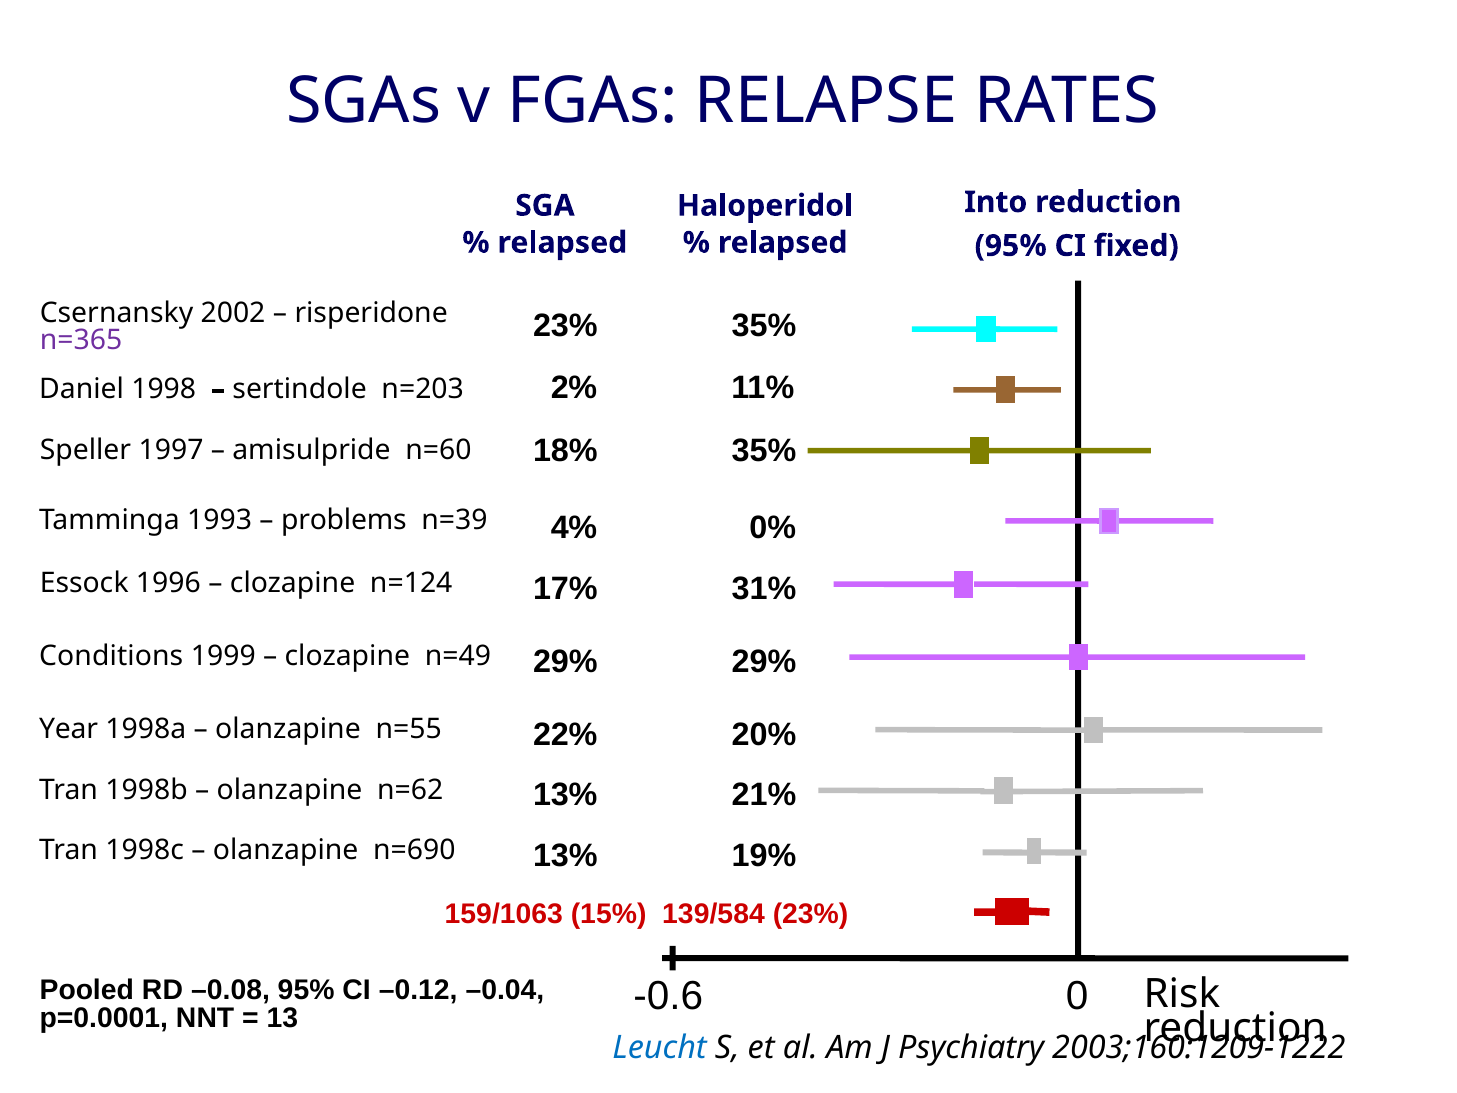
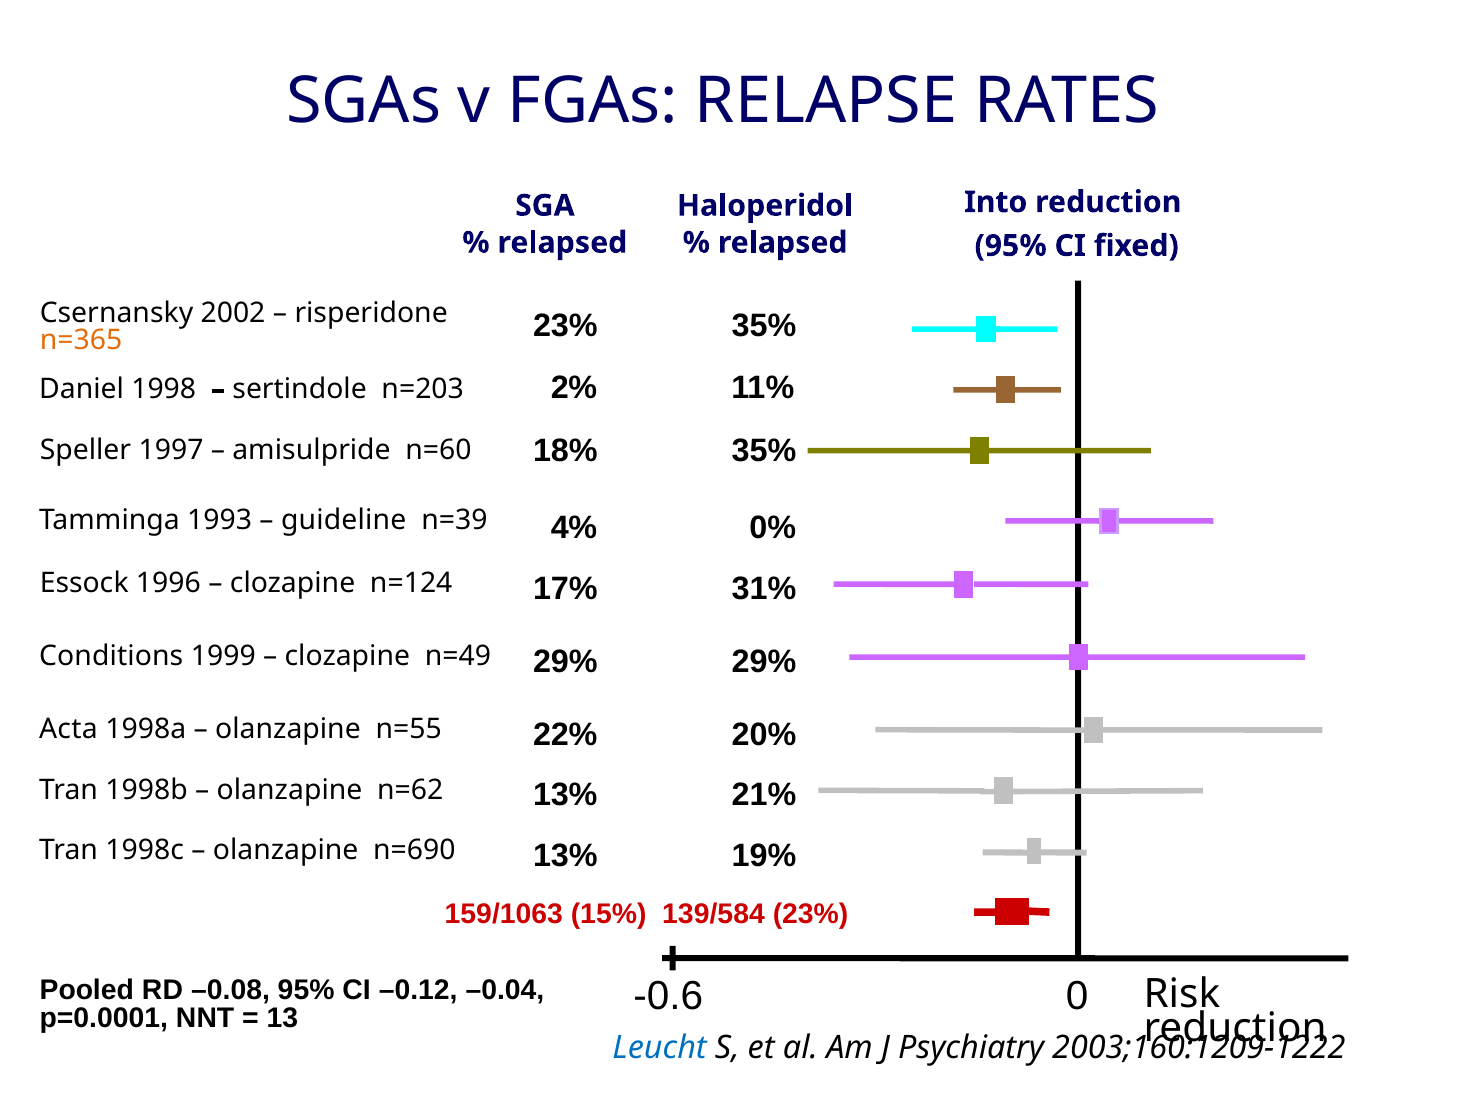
n=365 colour: purple -> orange (81, 340)
problems: problems -> guideline (344, 520)
Year: Year -> Acta (68, 729)
